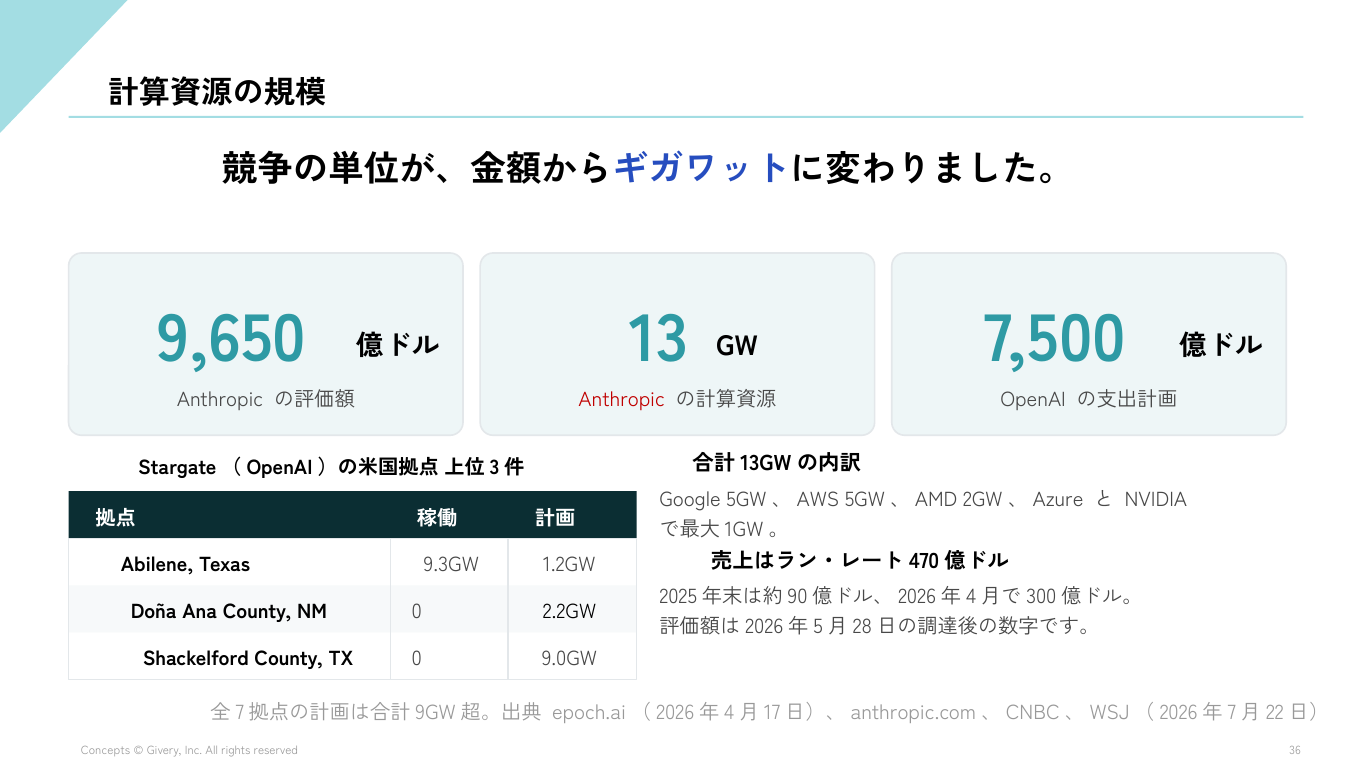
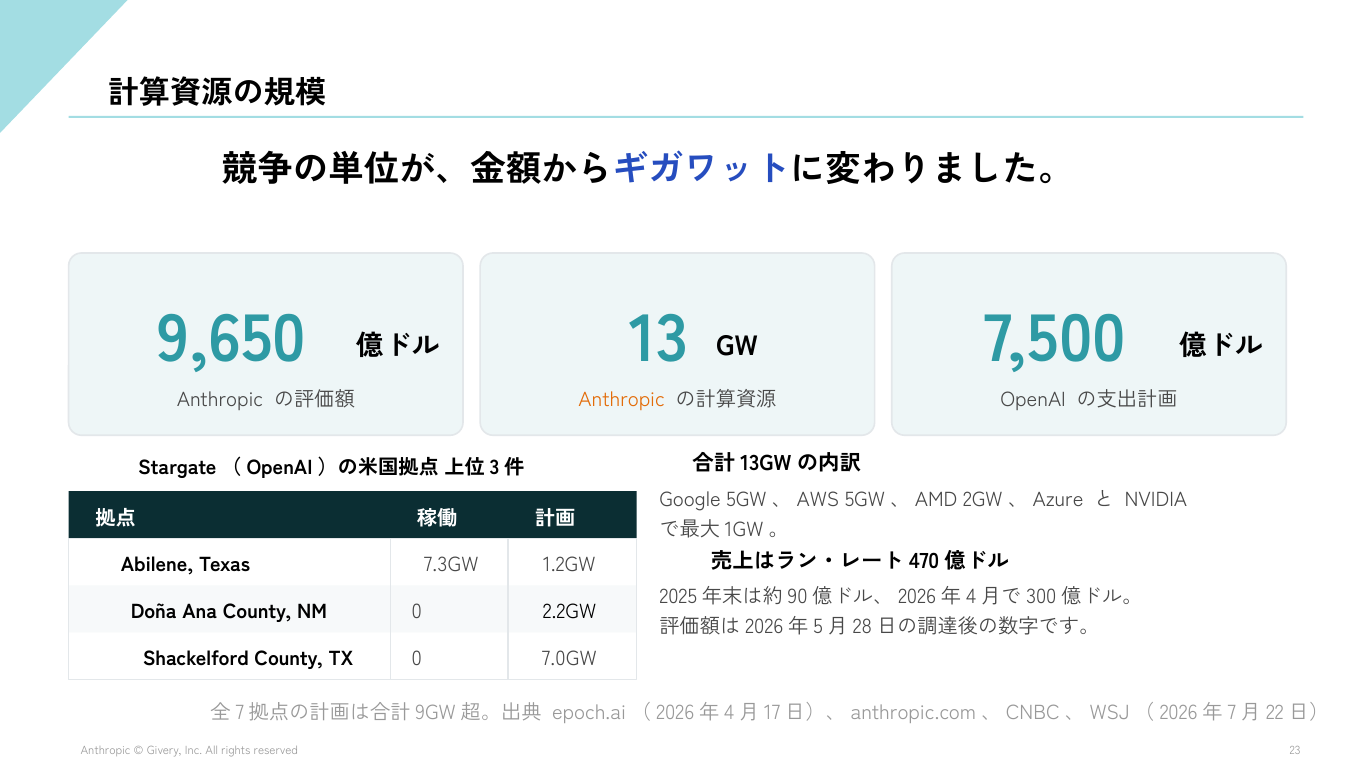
Anthropic colour: red -> orange (622, 399)
9.3GW: 9.3GW -> 7.3GW (451, 564)
9.0GW: 9.0GW -> 7.0GW (569, 659)
Concepts: Concepts -> Anthropic (106, 750)
36: 36 -> 23 (1295, 750)
